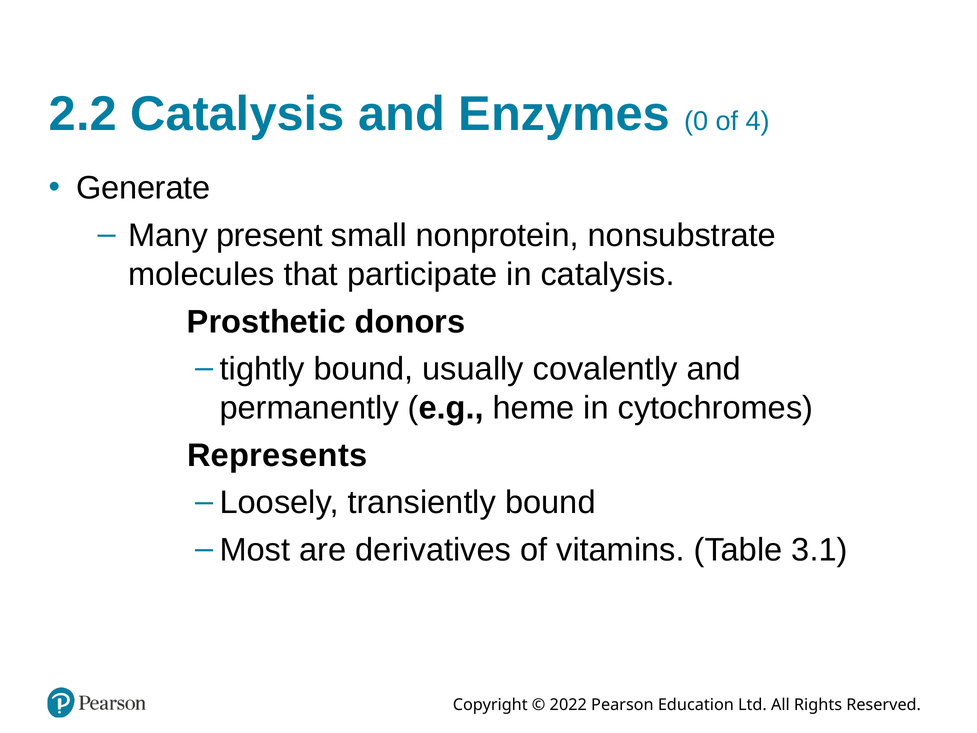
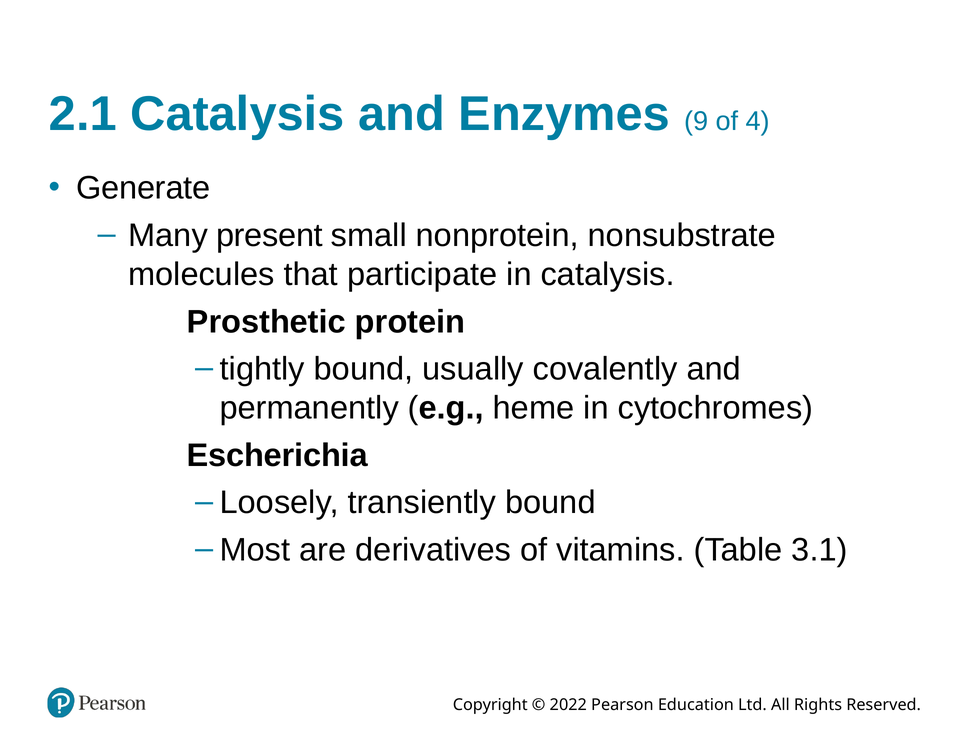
2.2: 2.2 -> 2.1 (83, 114)
0: 0 -> 9 (696, 121)
donors: donors -> protein (410, 322)
Represents: Represents -> Escherichia (277, 455)
